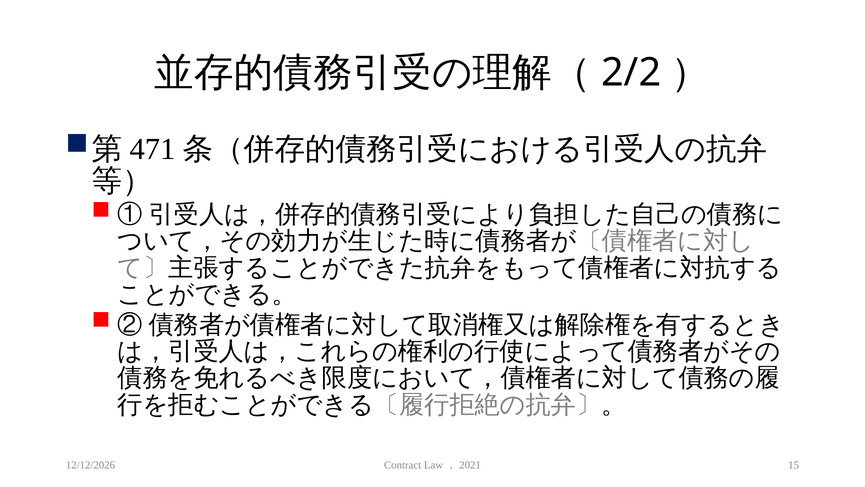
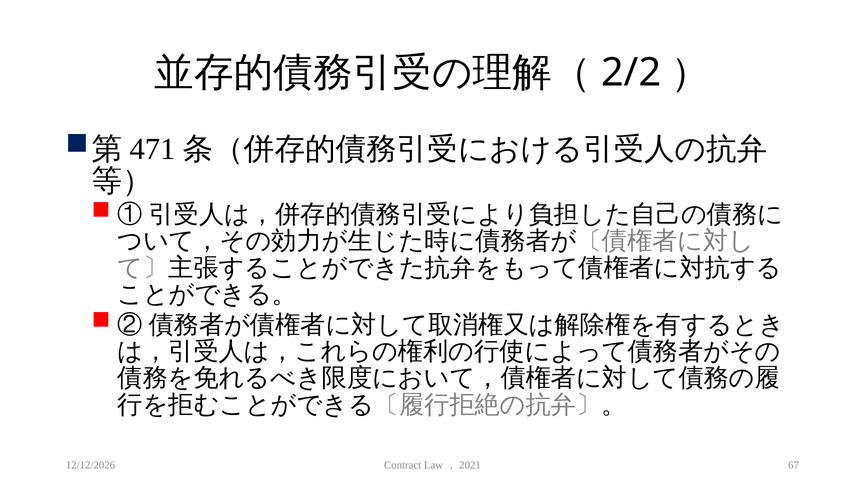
15: 15 -> 67 (794, 465)
